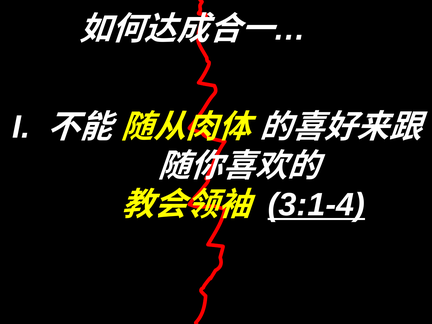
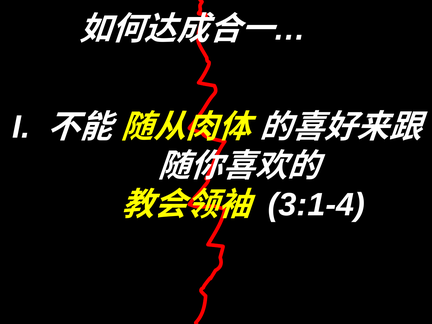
3:1-4 underline: present -> none (316, 205)
